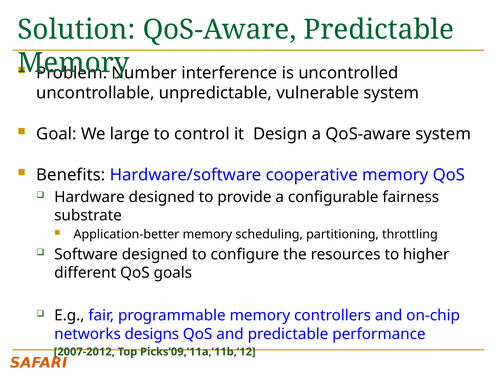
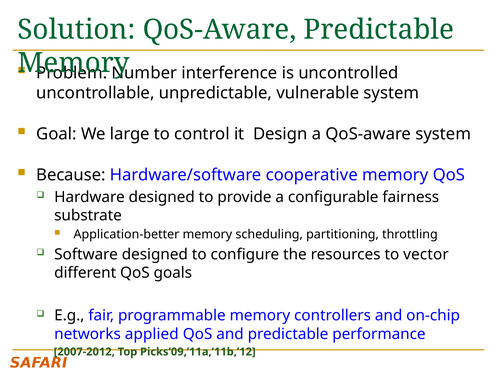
Benefits: Benefits -> Because (71, 175)
higher: higher -> vector (426, 254)
designs: designs -> applied (152, 334)
